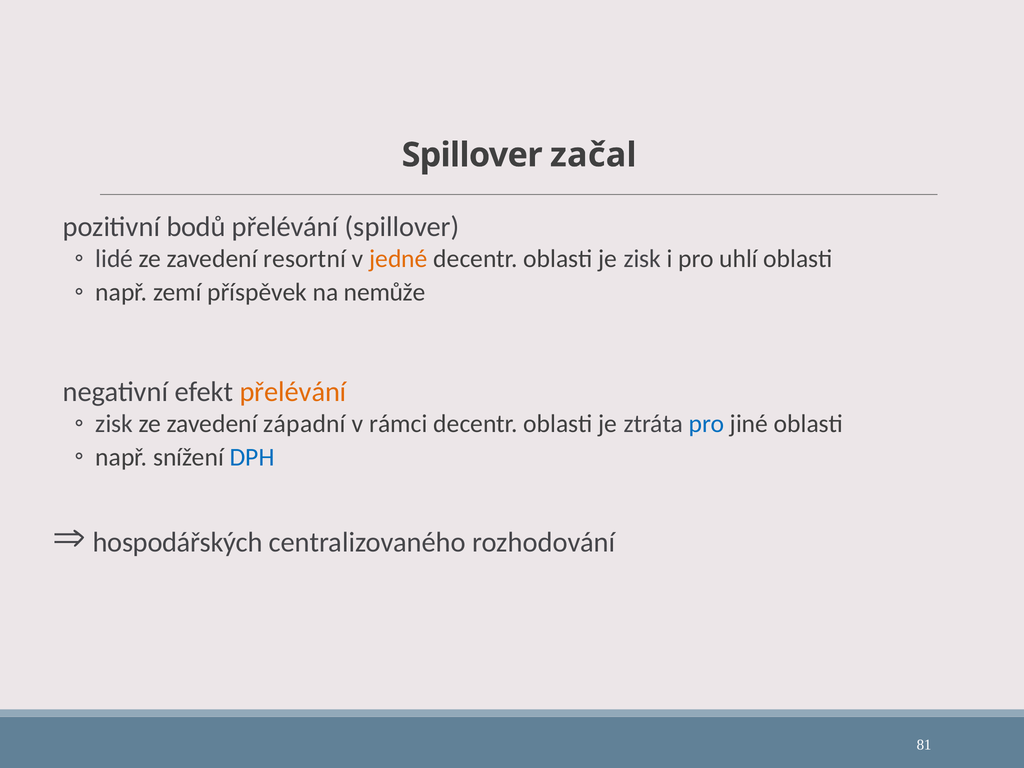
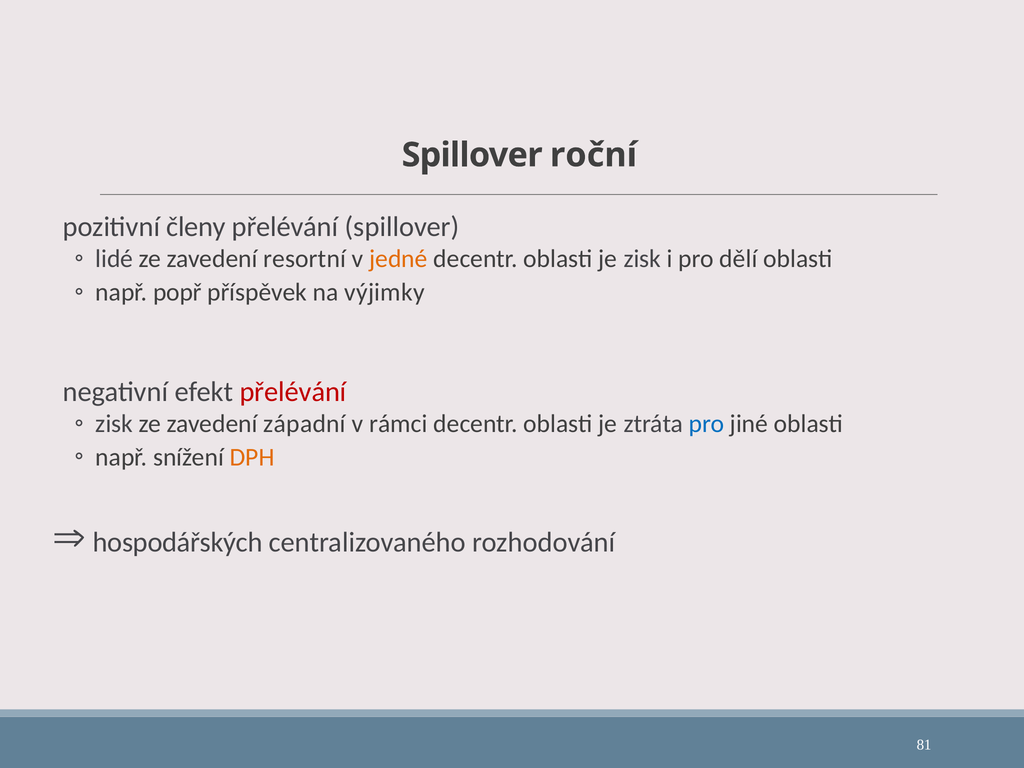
začal: začal -> roční (593, 155)
bodů: bodů -> členy (196, 227)
uhlí: uhlí -> dělí (739, 259)
zemí: zemí -> popř (177, 292)
nemůže: nemůže -> výjimky (385, 292)
přelévání colour: orange -> red (293, 392)
DPH colour: blue -> orange (252, 457)
